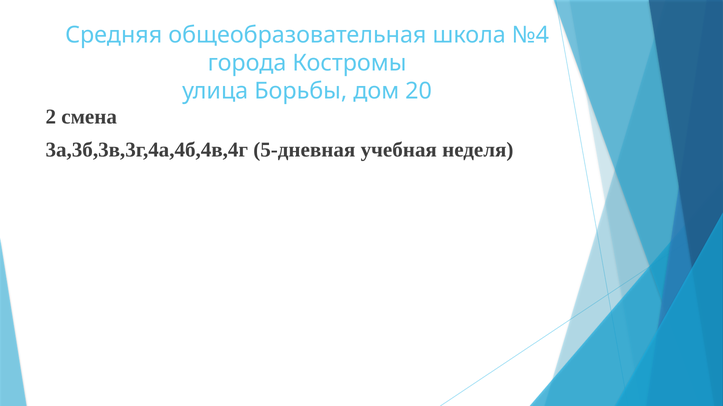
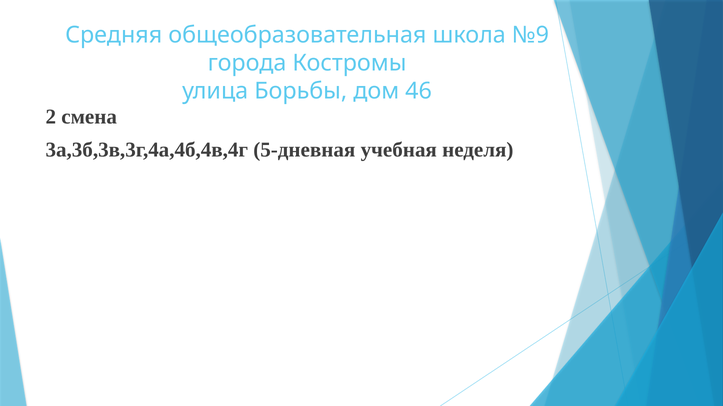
№4: №4 -> №9 (530, 35)
20: 20 -> 46 (419, 91)
